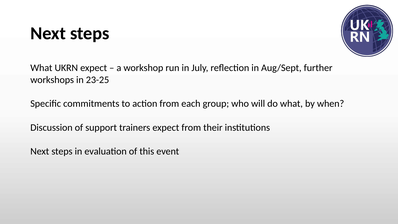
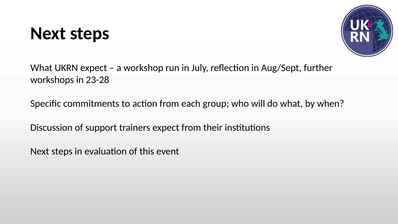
23-25: 23-25 -> 23-28 (98, 80)
